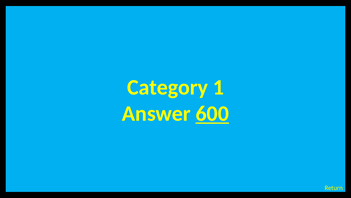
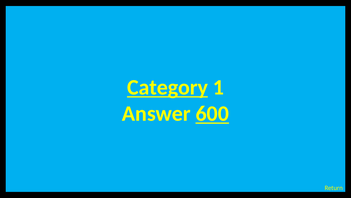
Category underline: none -> present (167, 87)
